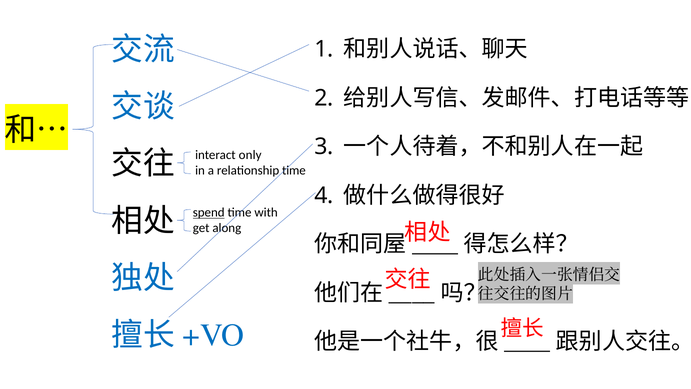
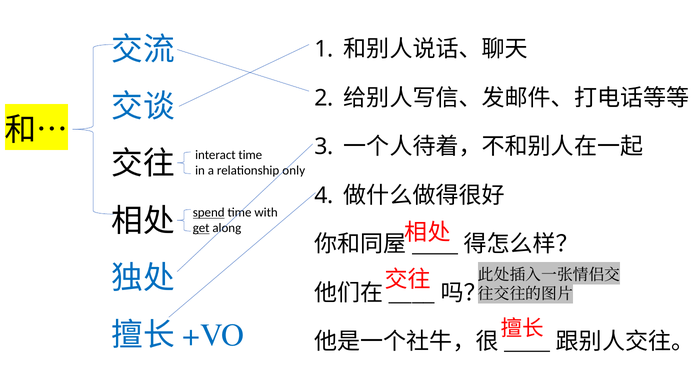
interact only: only -> time (250, 155)
relationship time: time -> only (294, 171)
get underline: none -> present (201, 228)
